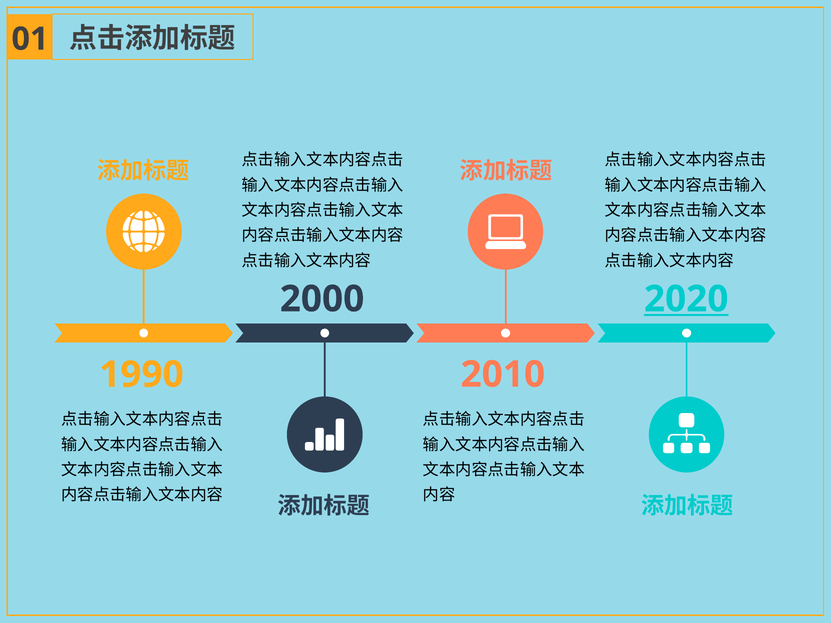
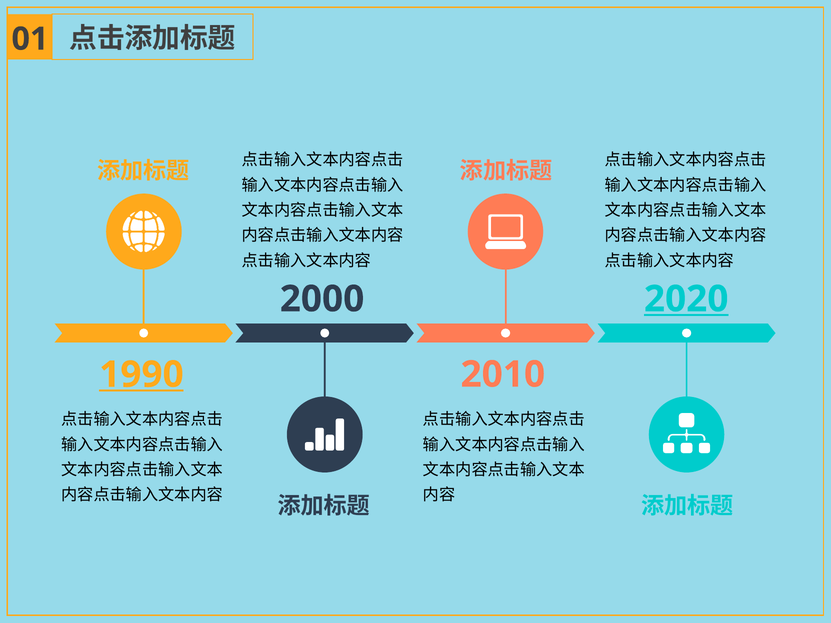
1990 underline: none -> present (141, 375)
